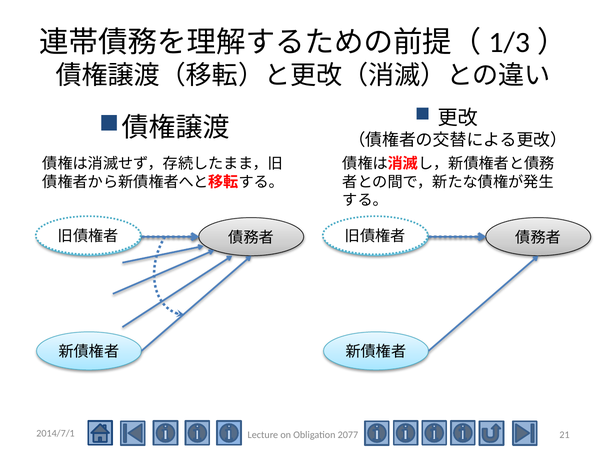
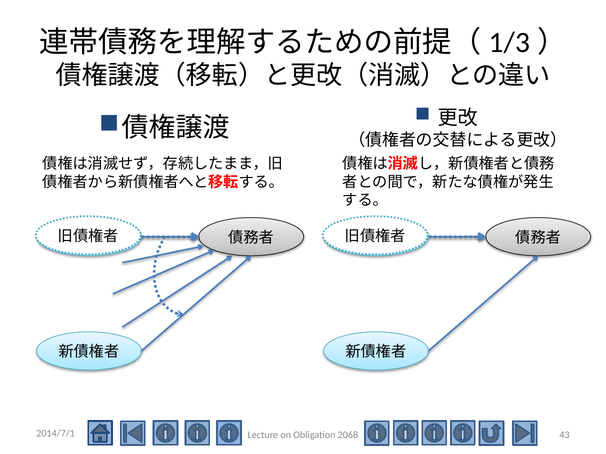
21: 21 -> 43 (565, 435)
2077: 2077 -> 2068 (348, 436)
